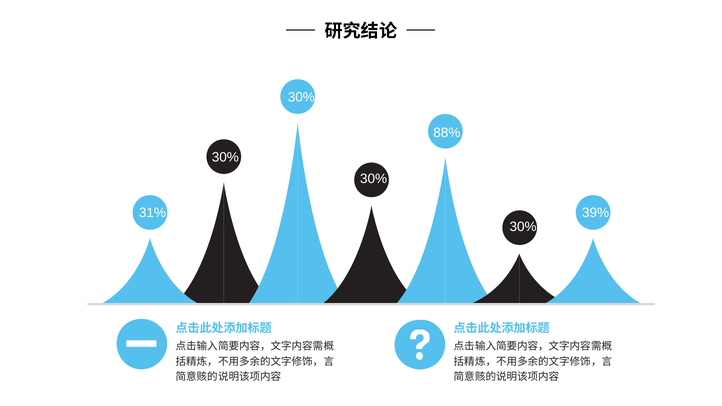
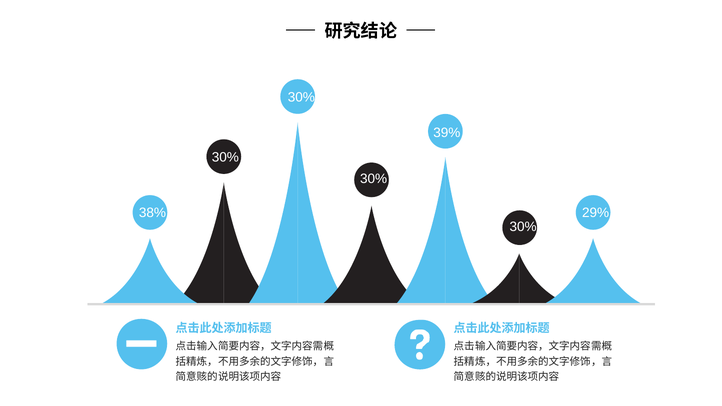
88%: 88% -> 39% (447, 133)
31%: 31% -> 38% (152, 213)
39%: 39% -> 29% (596, 213)
